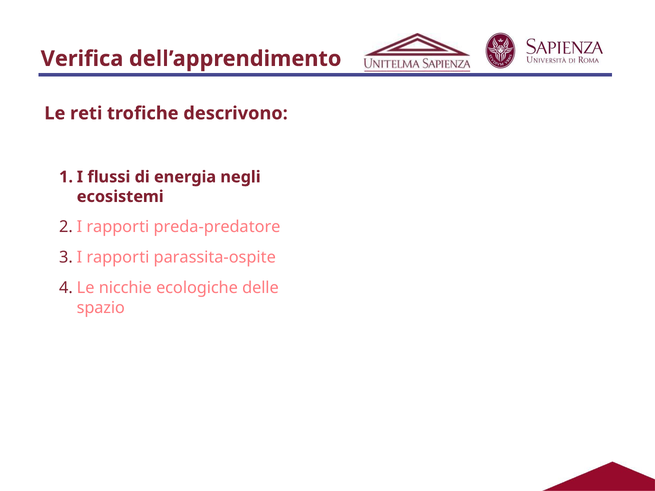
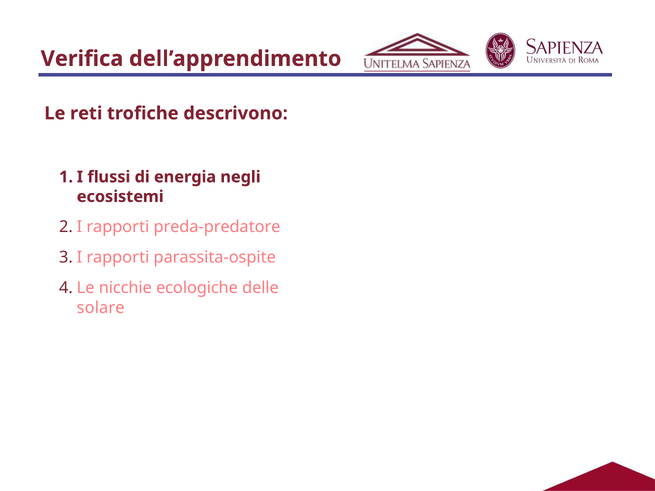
spazio: spazio -> solare (101, 308)
